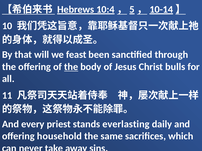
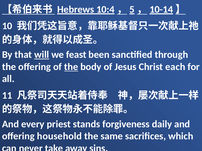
will underline: none -> present (42, 55)
bulls: bulls -> each (175, 67)
everlasting: everlasting -> forgiveness (126, 124)
